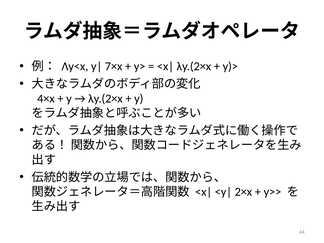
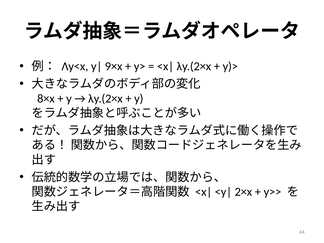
7×x: 7×x -> 9×x (114, 66)
4×x: 4×x -> 8×x (46, 99)
